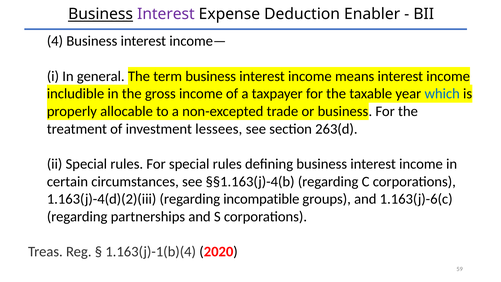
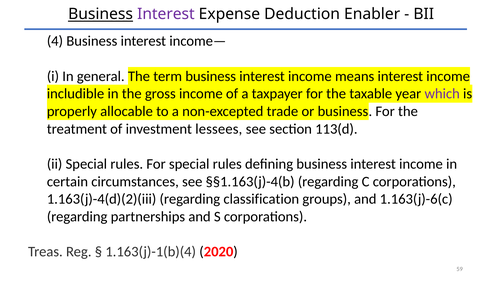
which colour: blue -> purple (442, 94)
263(d: 263(d -> 113(d (336, 129)
incompatible: incompatible -> classification (261, 199)
